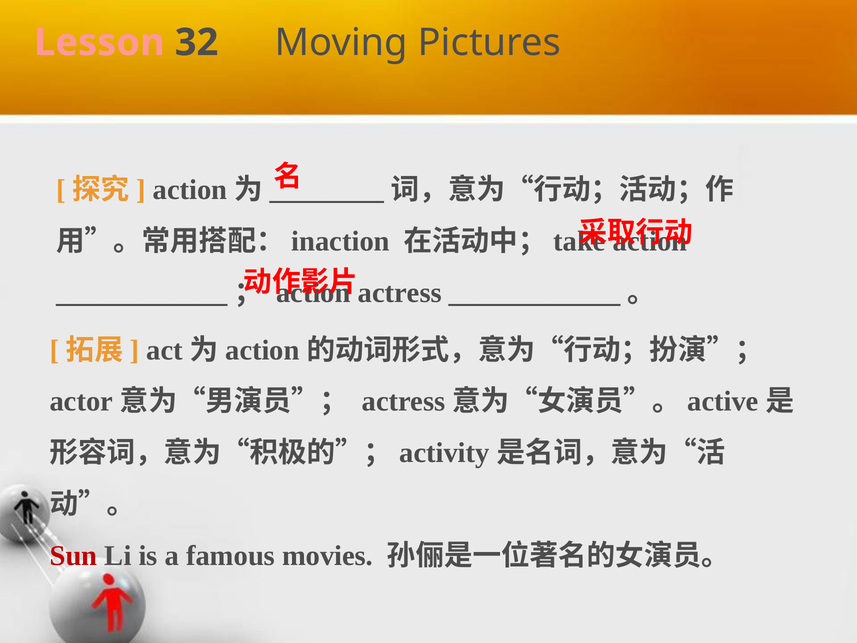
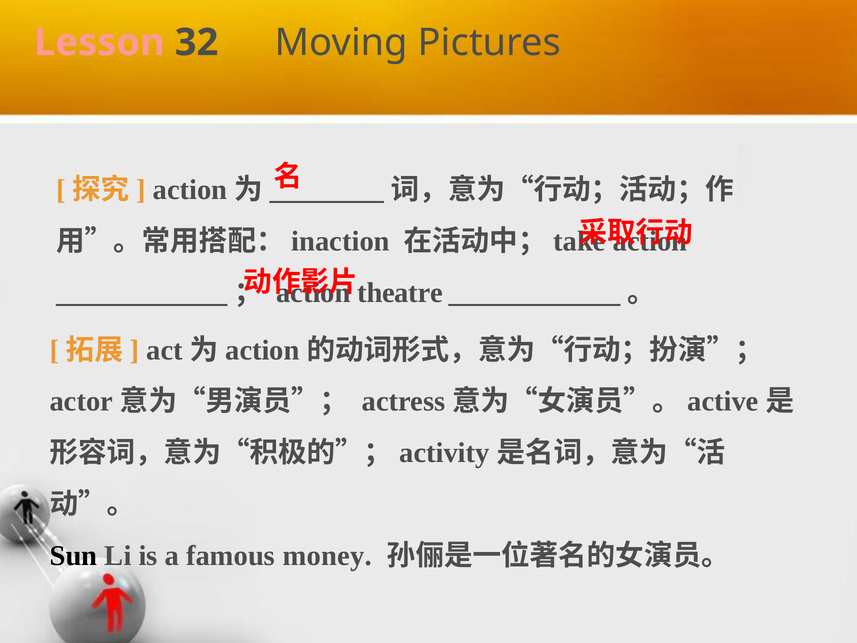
actress: actress -> theatre (400, 293)
Sun colour: red -> black (74, 556)
movies: movies -> money (327, 556)
